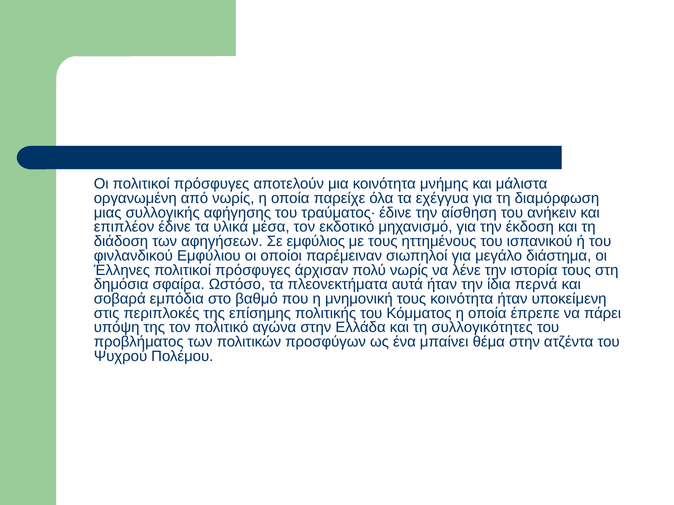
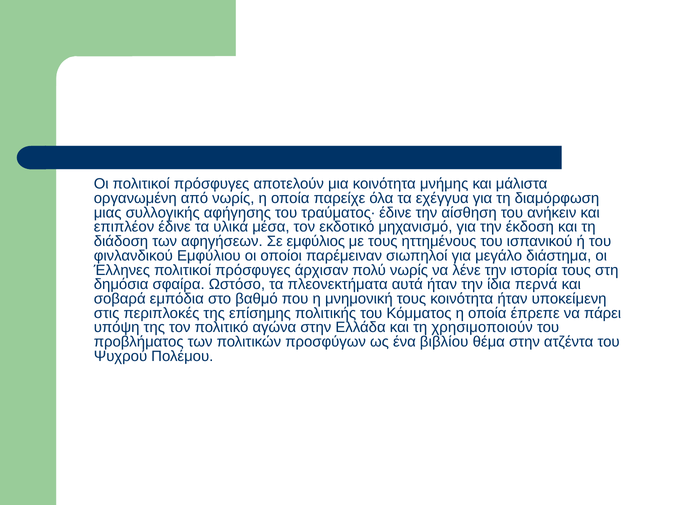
συλλογικότητες: συλλογικότητες -> χρησιμοποιούν (482, 328)
μπαίνει: μπαίνει -> βιβλίου (444, 342)
